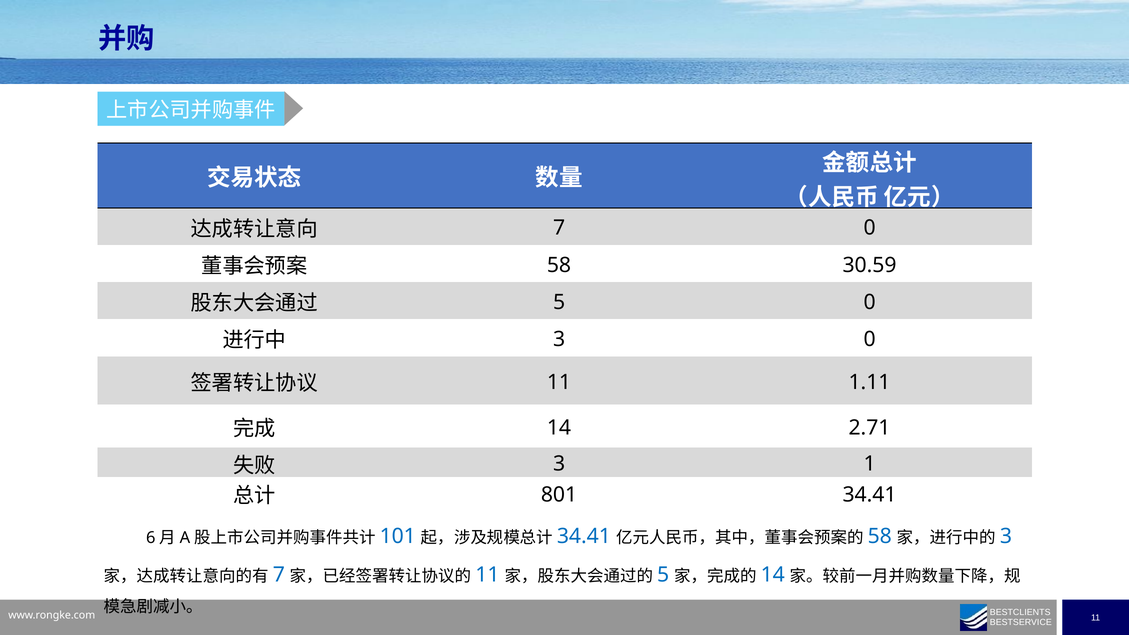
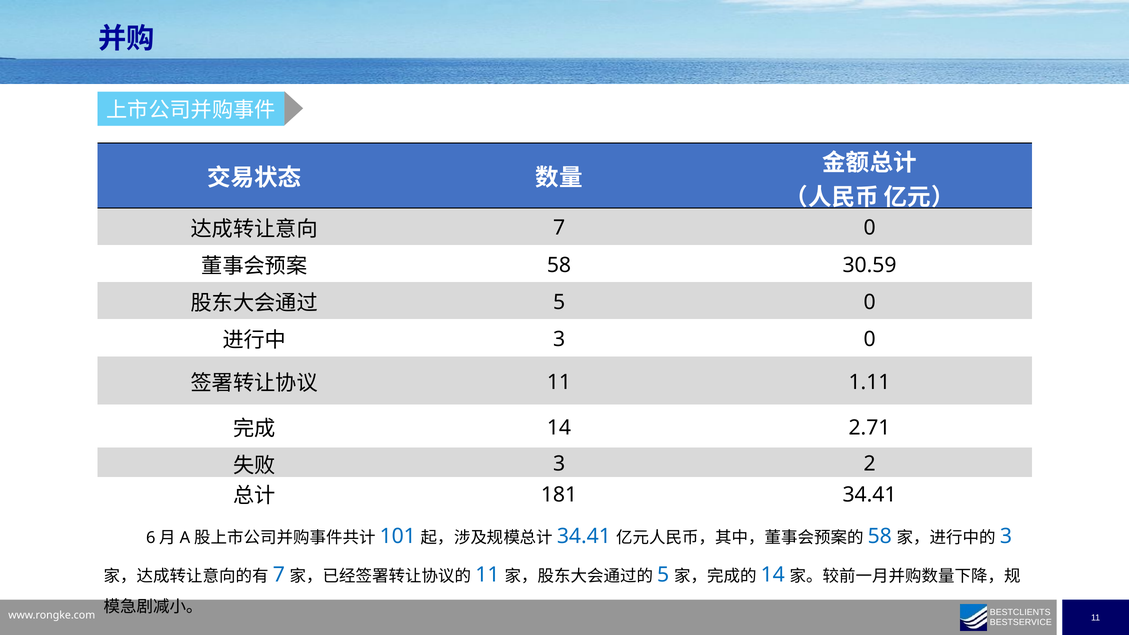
1: 1 -> 2 (870, 464)
801: 801 -> 181 (559, 495)
